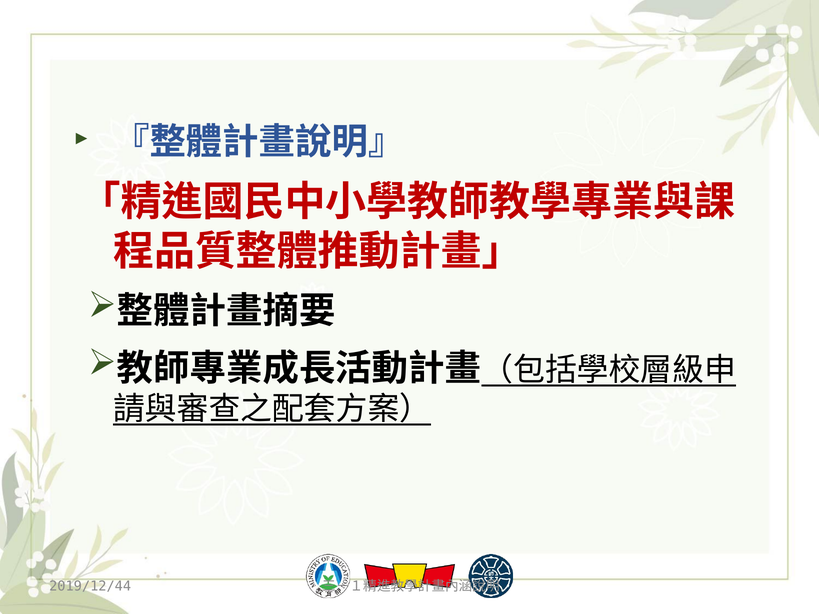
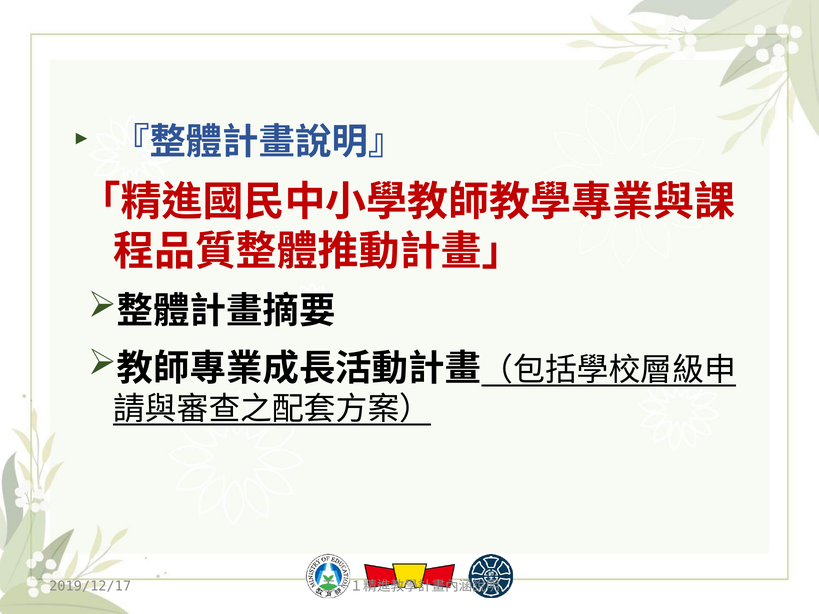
2019/12/44: 2019/12/44 -> 2019/12/17 (90, 587)
